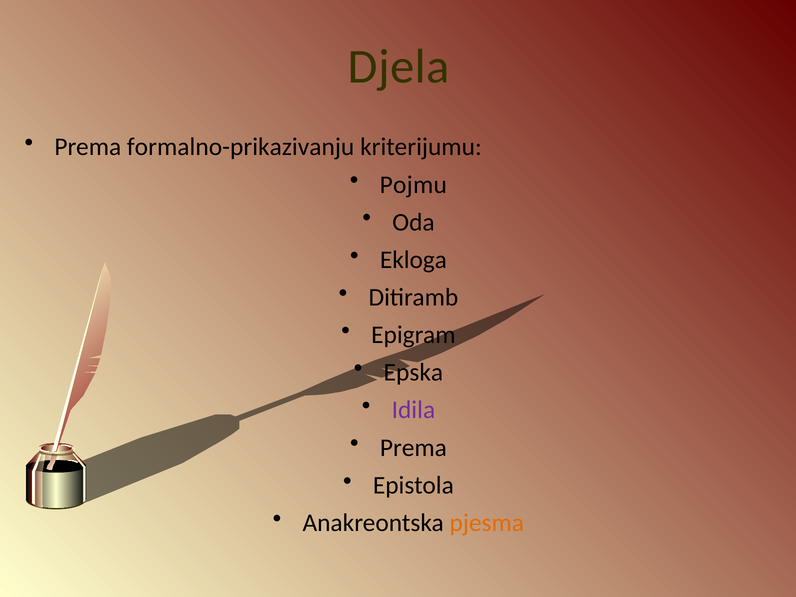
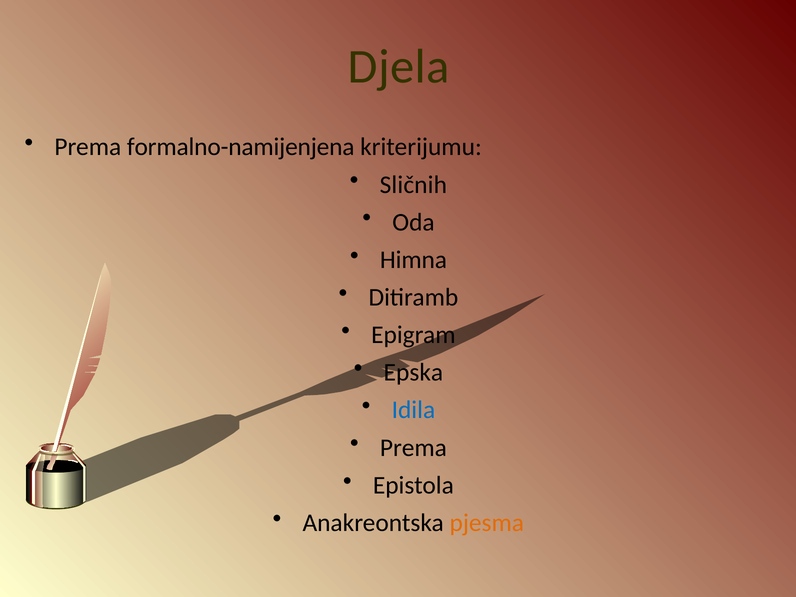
formalno-prikazivanju: formalno-prikazivanju -> formalno-namijenjena (241, 147)
Pojmu: Pojmu -> Sličnih (413, 185)
Ekloga: Ekloga -> Himna (413, 260)
Idila colour: purple -> blue (413, 410)
